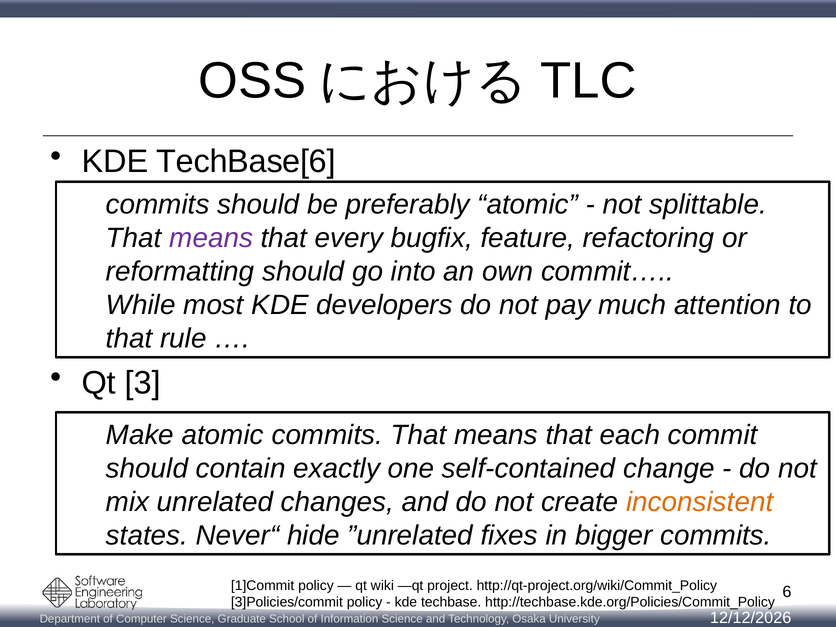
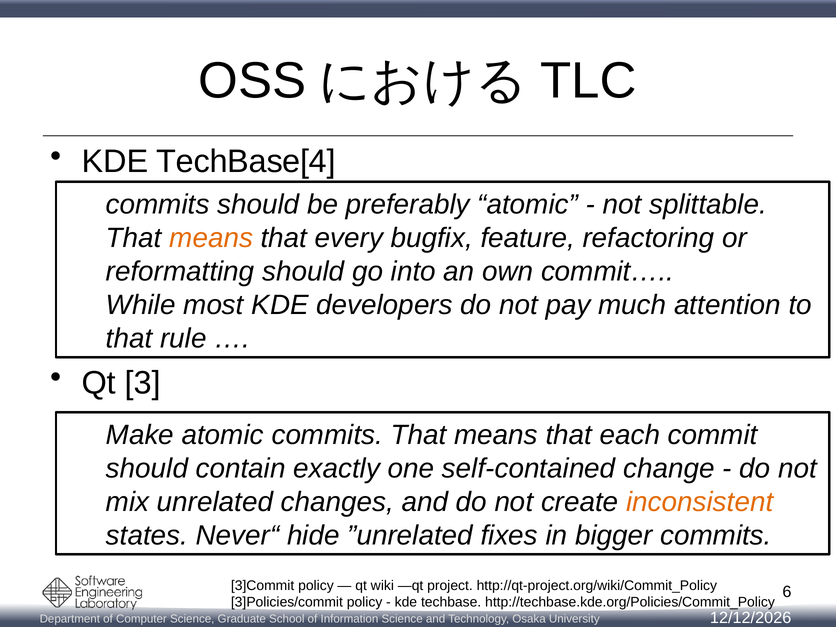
TechBase[6: TechBase[6 -> TechBase[4 (246, 162)
means colour: purple -> orange (211, 238)
1]Commit: 1]Commit -> 3]Commit (263, 586)
